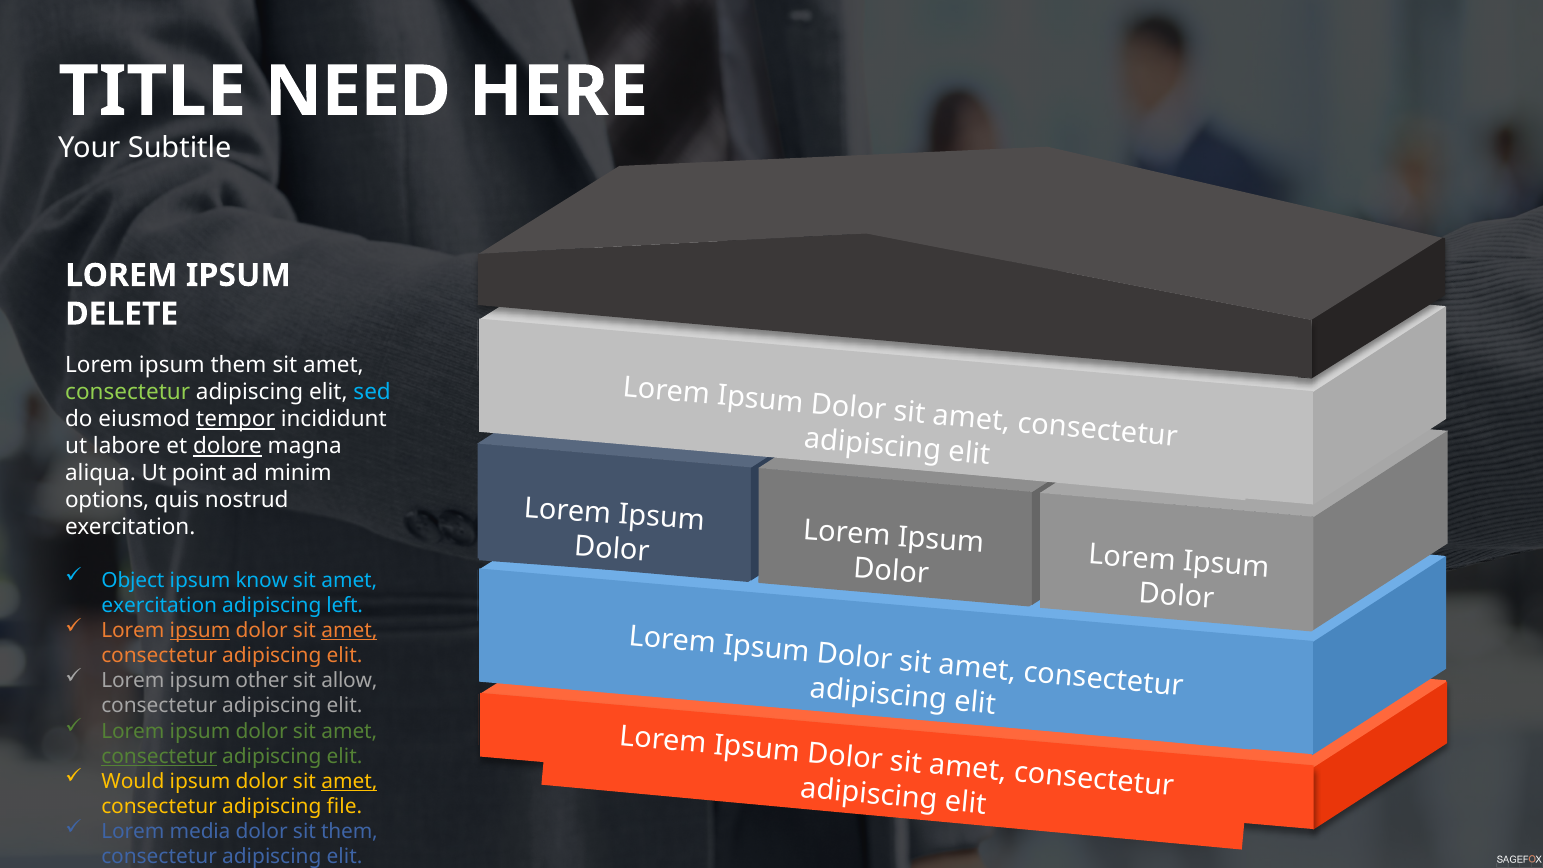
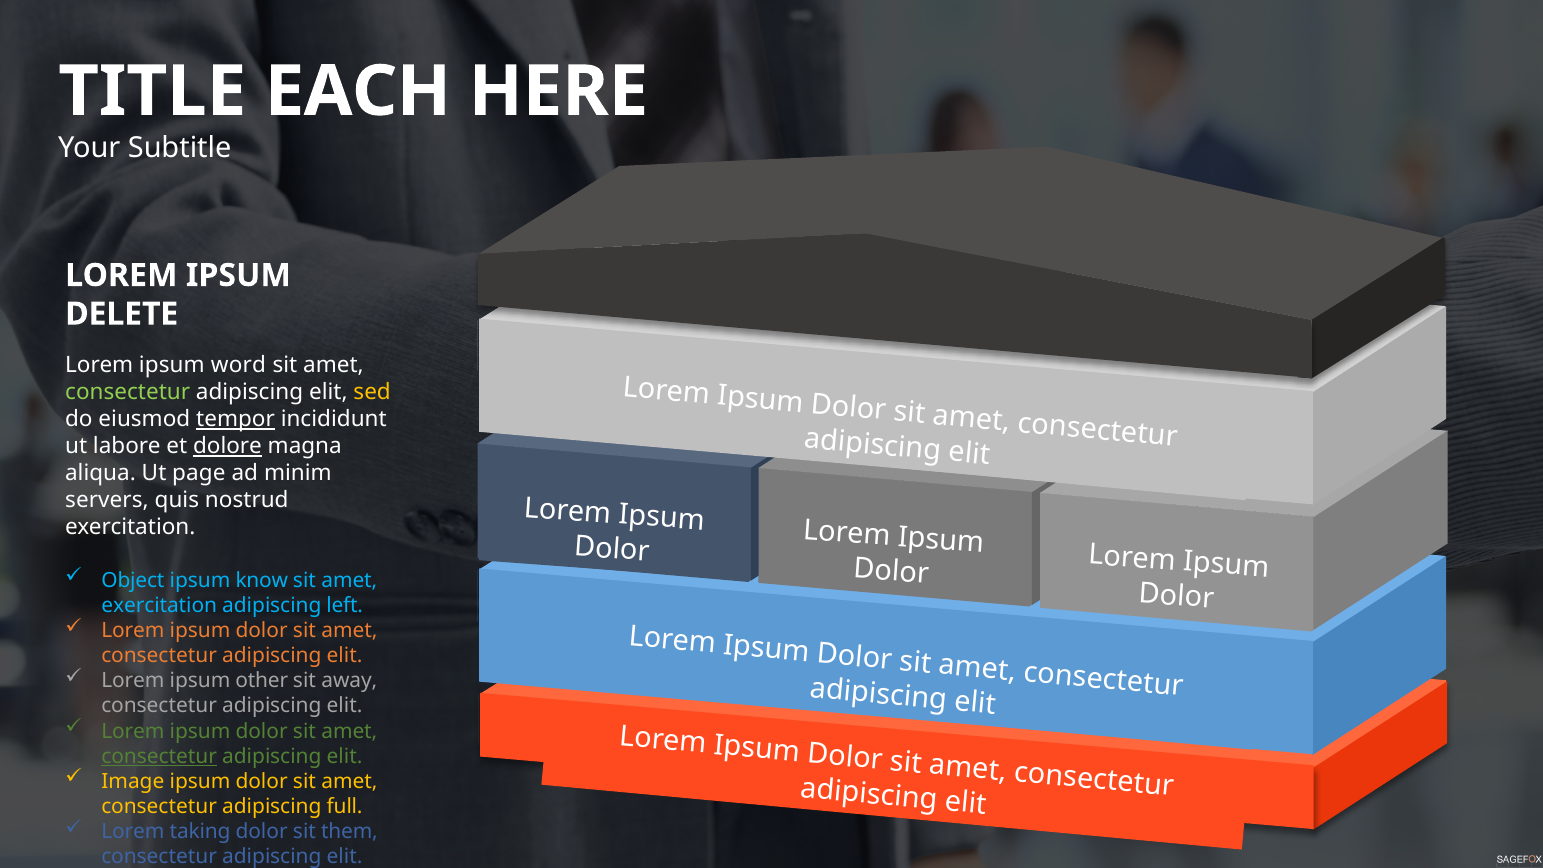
NEED: NEED -> EACH (358, 92)
ipsum them: them -> word (238, 365)
sed colour: light blue -> yellow (372, 392)
point: point -> page (199, 473)
options: options -> servers (107, 500)
ipsum underline: present -> none (200, 631)
amet underline: present -> none (349, 631)
allow: allow -> away (349, 681)
Would: Would -> Image (133, 781)
amet underline: present -> none (349, 781)
file: file -> full (345, 806)
media: media -> taking (200, 832)
